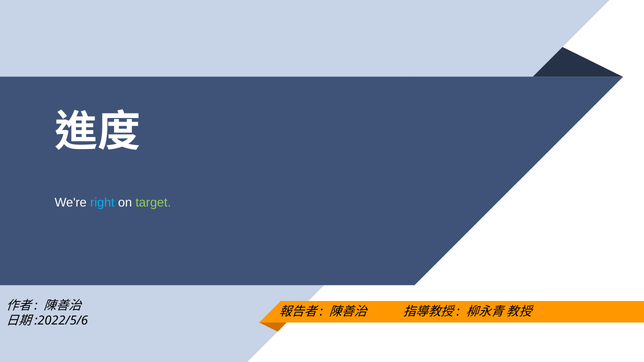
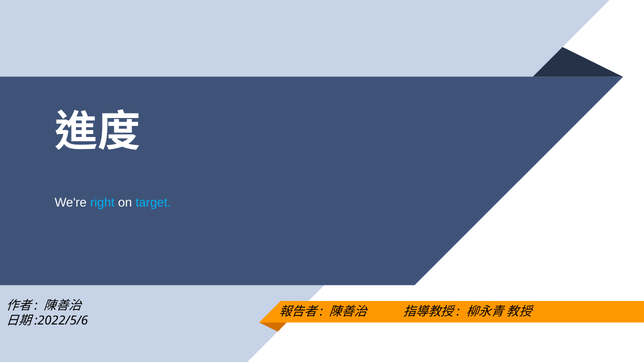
target colour: light green -> light blue (153, 203)
